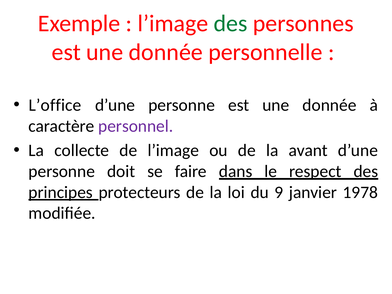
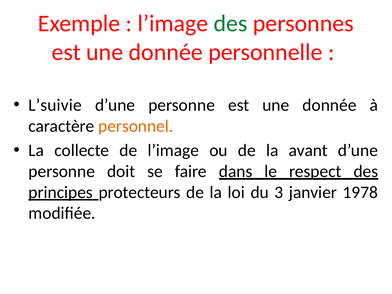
L’office: L’office -> L’suivie (55, 105)
personnel colour: purple -> orange (136, 126)
9: 9 -> 3 (279, 192)
